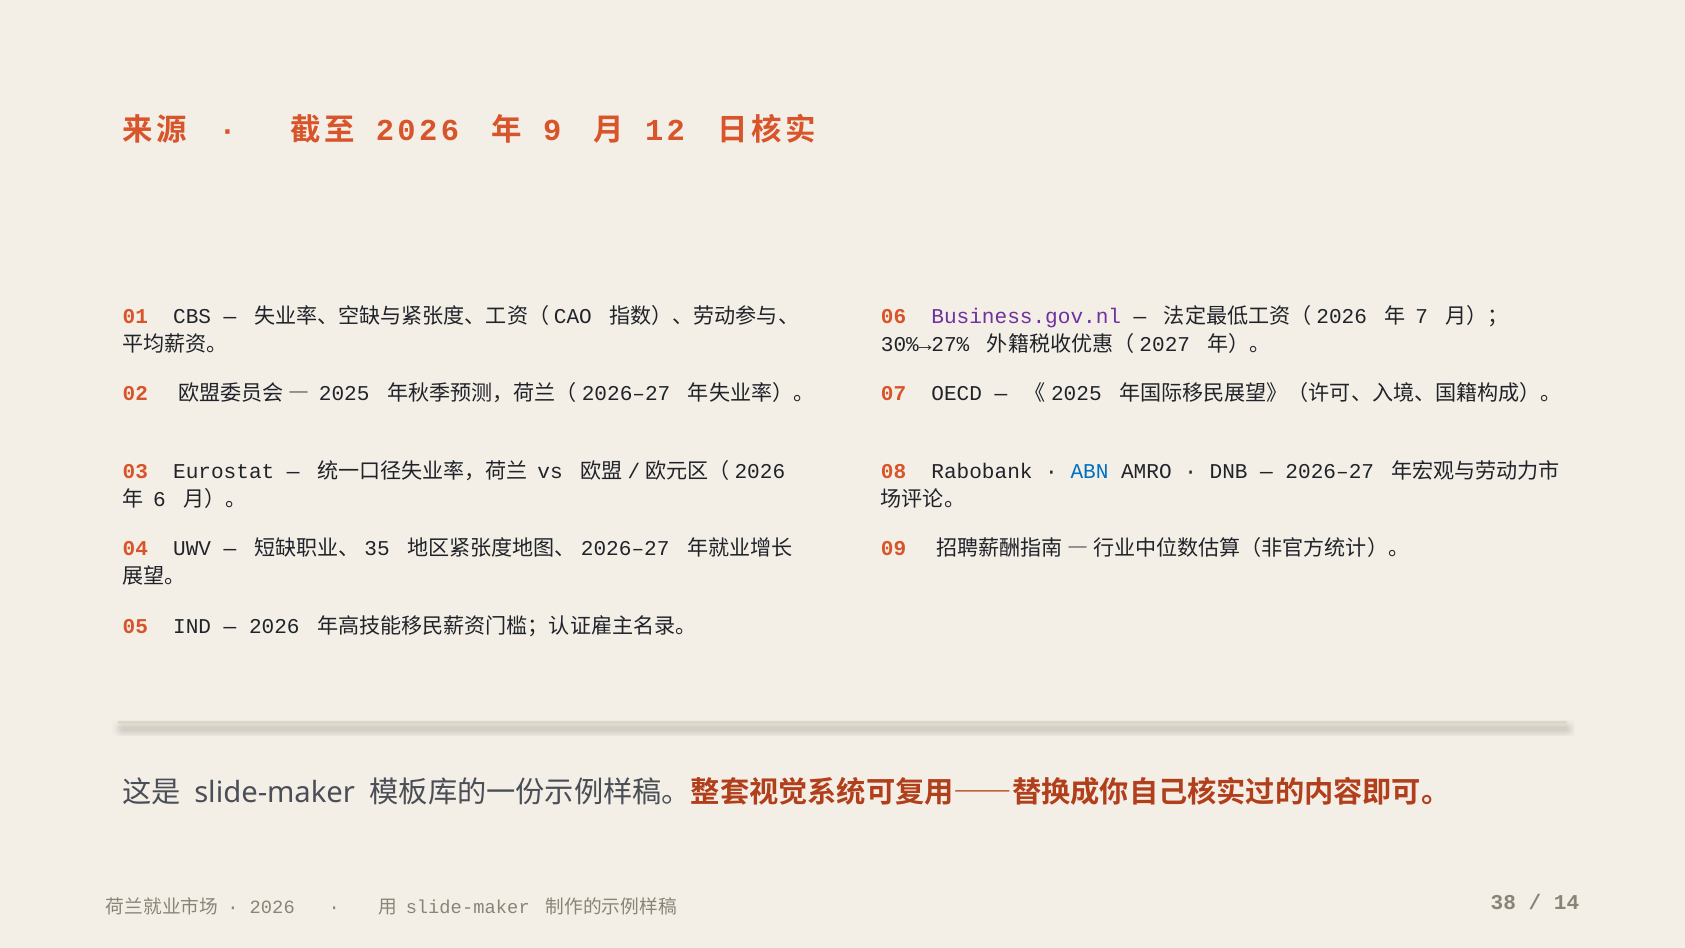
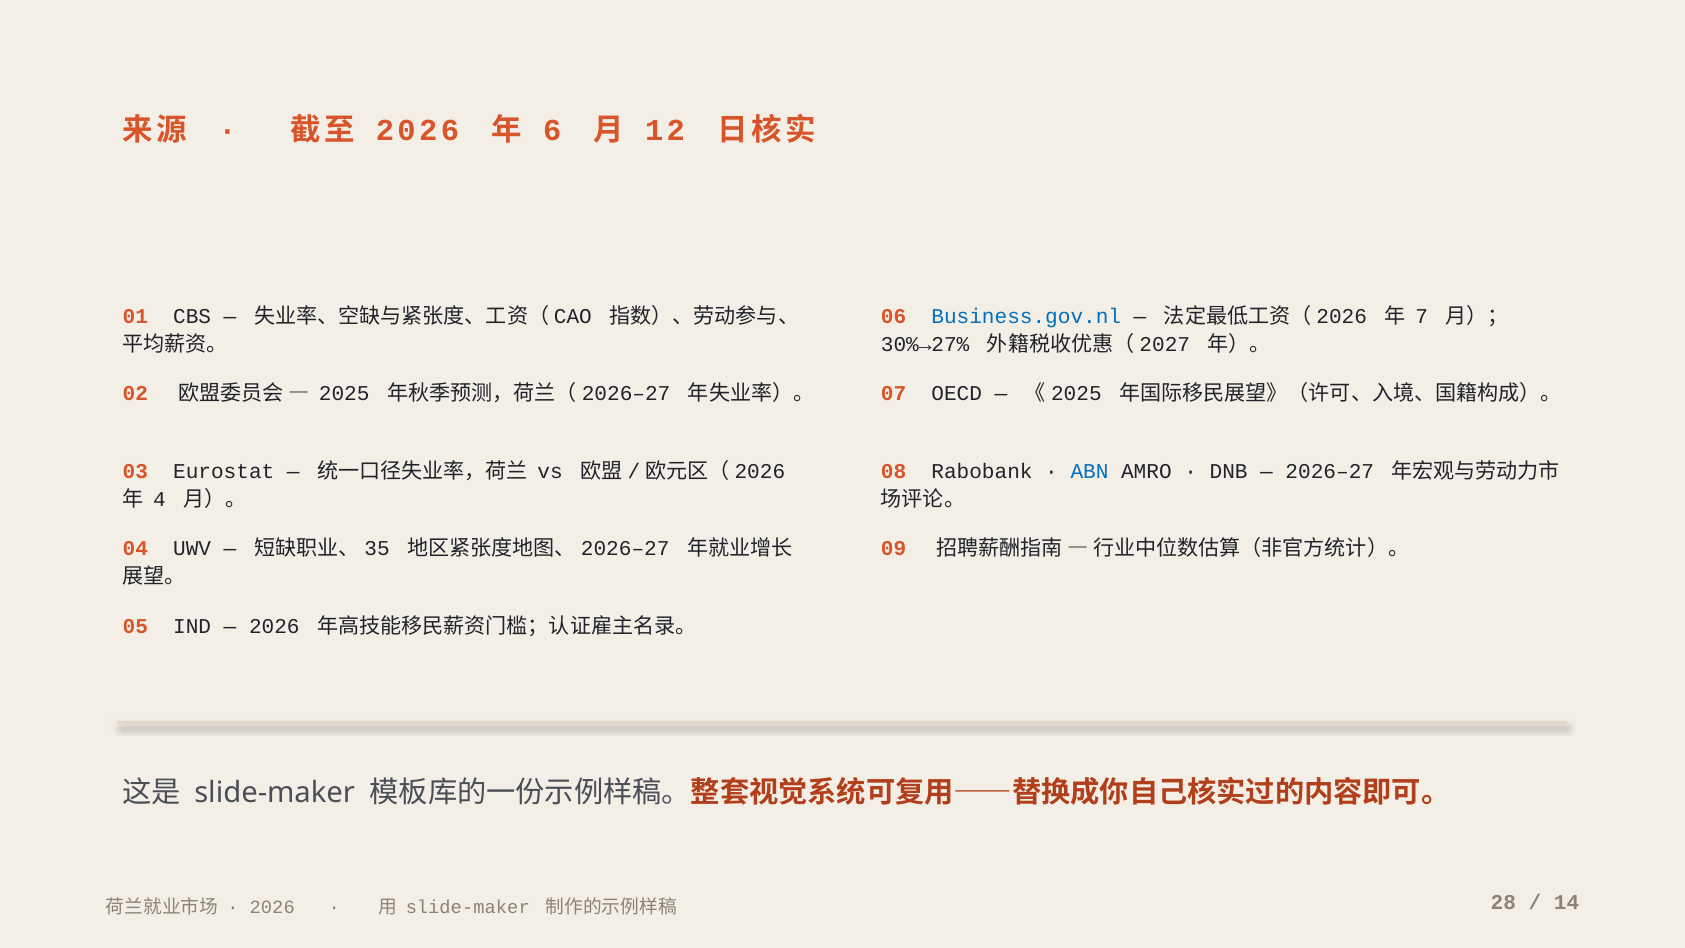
9: 9 -> 6 (552, 131)
Business.gov.nl colour: purple -> blue (1026, 316)
6: 6 -> 4 (160, 499)
38: 38 -> 28 (1503, 903)
